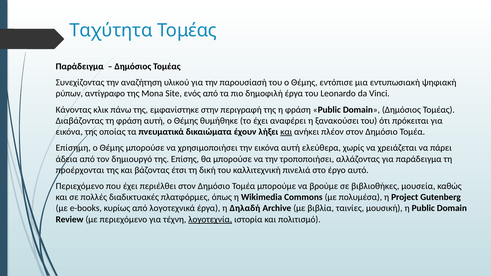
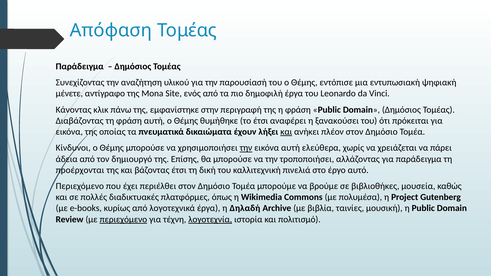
Ταχύτητα: Ταχύτητα -> Απόφαση (111, 30)
ρύπων: ρύπων -> μένετε (69, 94)
το έχει: έχει -> έτσι (261, 121)
Επίσημη: Επίσημη -> Κίνδυνοι (73, 148)
την underline: none -> present (246, 148)
περιεχόμενο underline: none -> present (123, 219)
